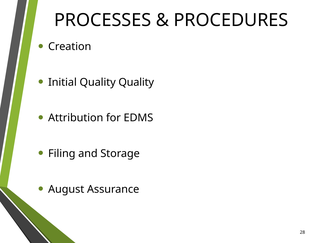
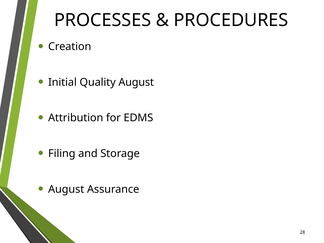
Quality Quality: Quality -> August (136, 82)
